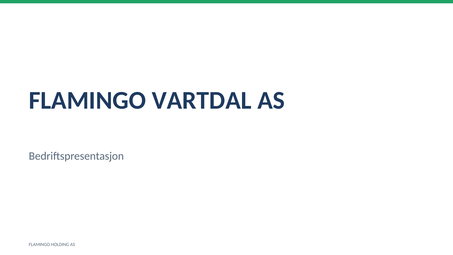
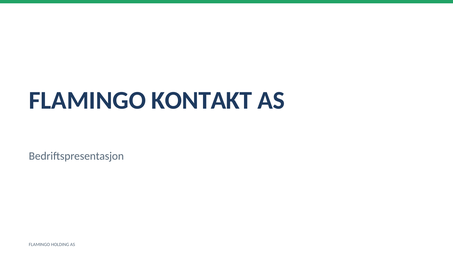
VARTDAL: VARTDAL -> KONTAKT (202, 100)
